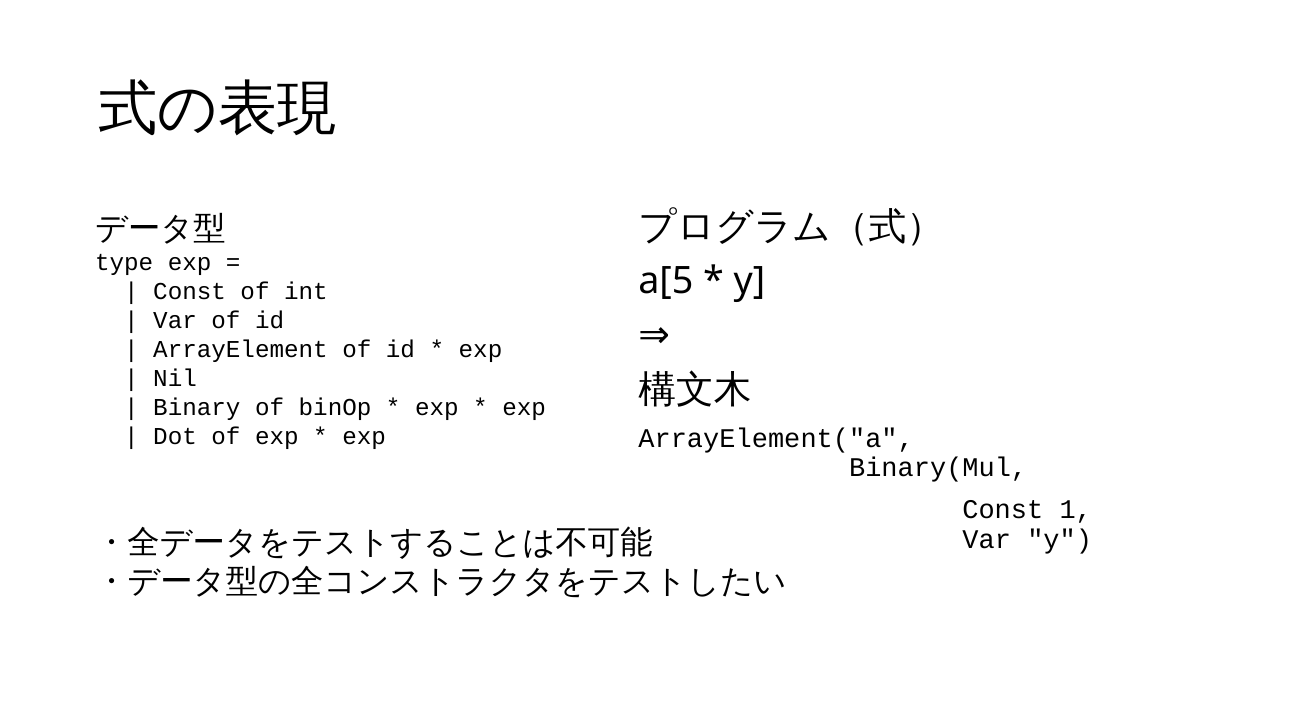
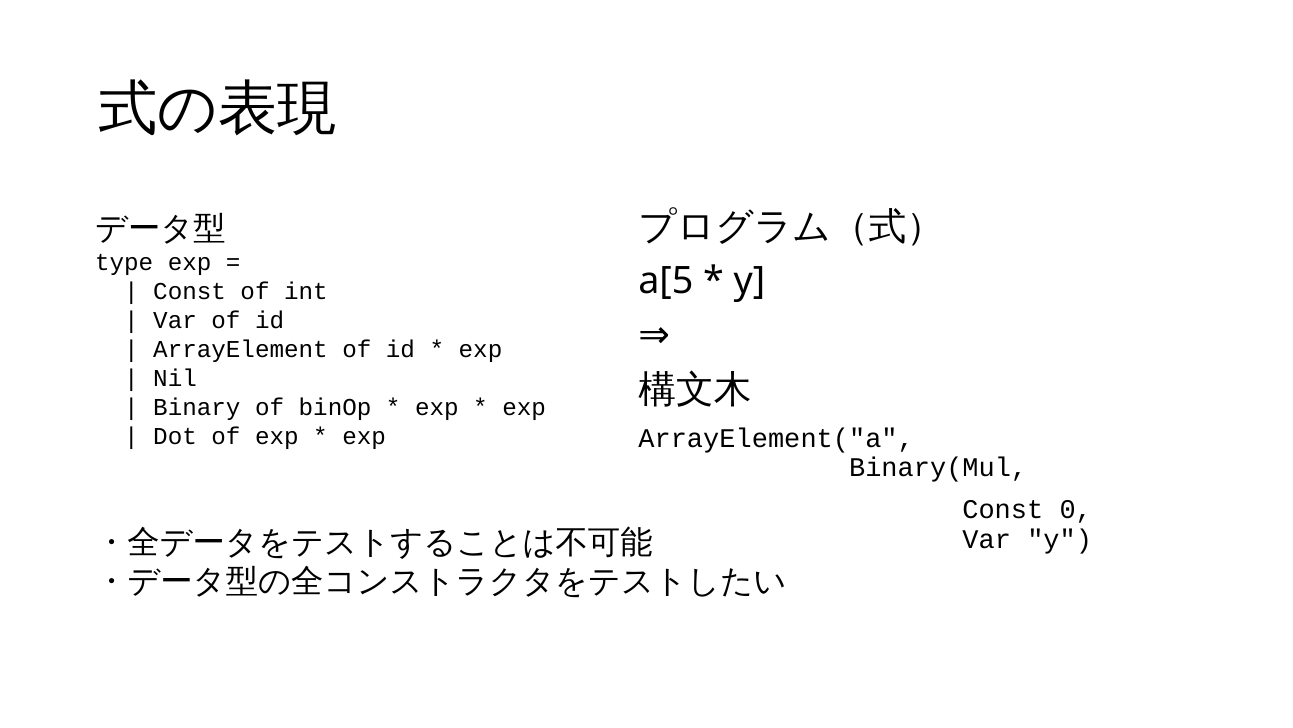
1: 1 -> 0 (1076, 509)
